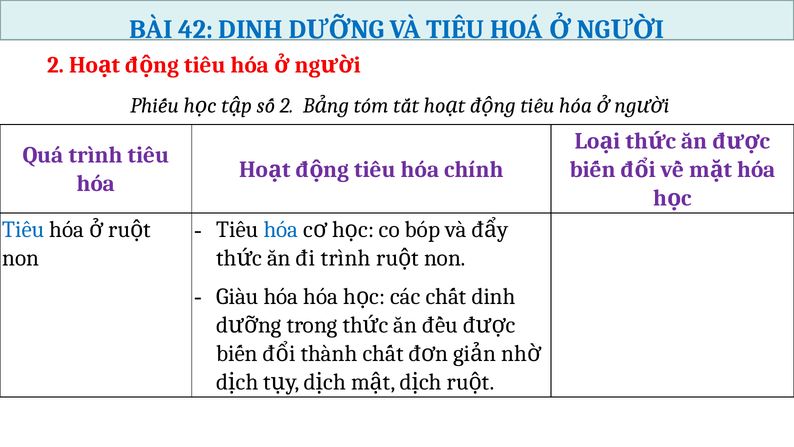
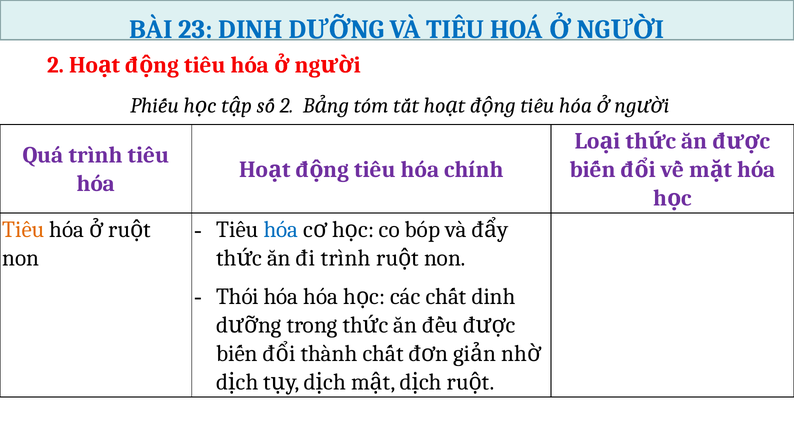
42: 42 -> 23 (196, 30)
Tiêu colour: blue -> orange (23, 229)
Giàu: Giàu -> Thói (238, 296)
